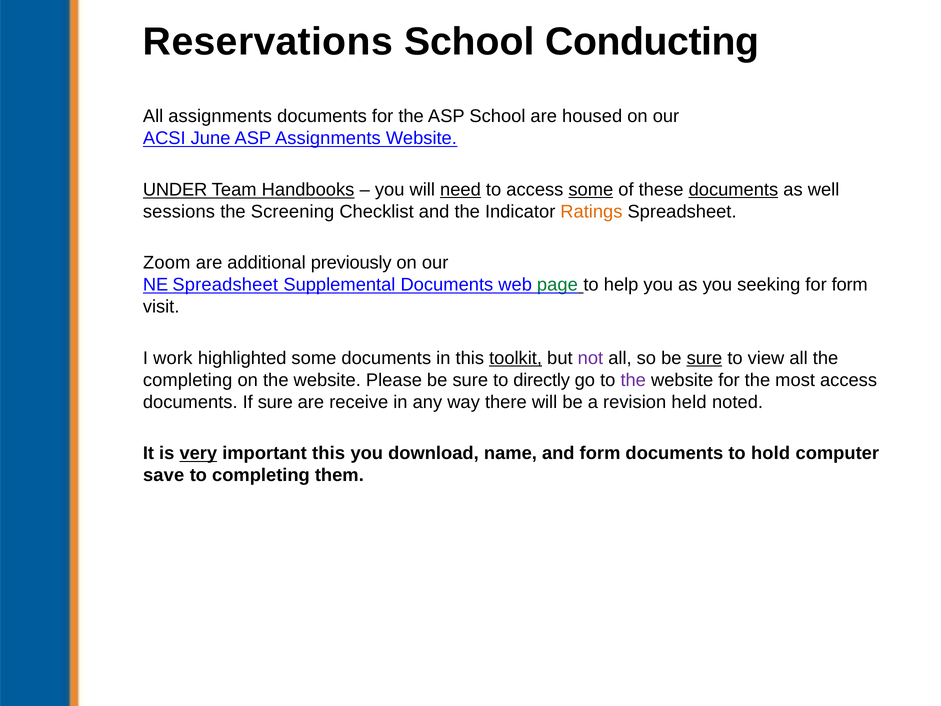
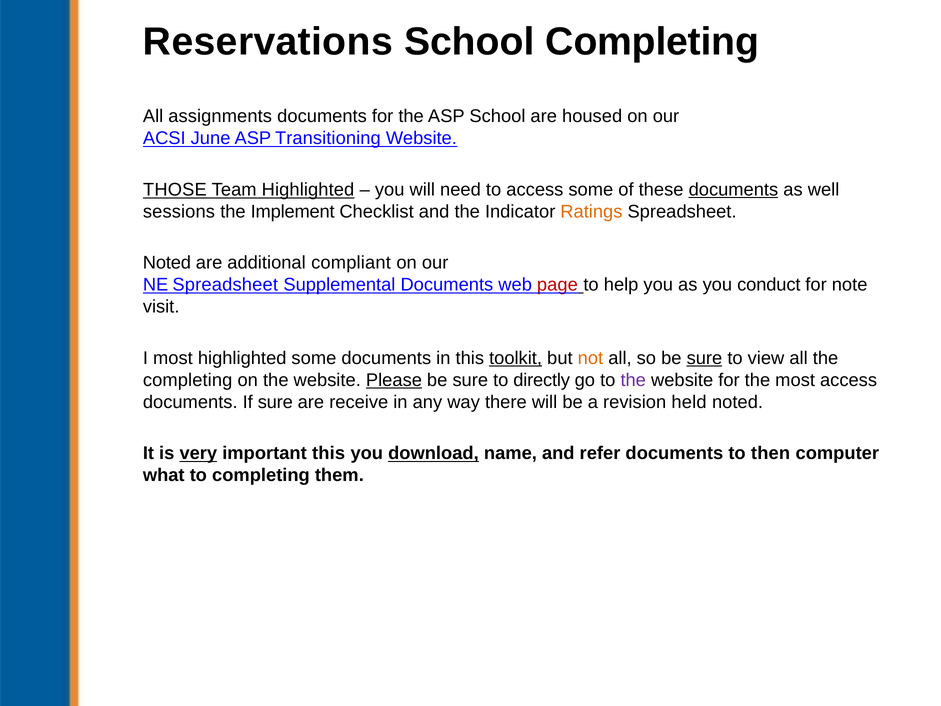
School Conducting: Conducting -> Completing (652, 42)
ASP Assignments: Assignments -> Transitioning (328, 138)
UNDER: UNDER -> THOSE (175, 190)
Team Handbooks: Handbooks -> Highlighted (308, 190)
need underline: present -> none (460, 190)
some underline: present -> none (591, 190)
Screening: Screening -> Implement (293, 212)
Zoom: Zoom -> Noted (167, 263)
previously: previously -> compliant (351, 263)
page colour: green -> red (557, 285)
seeking: seeking -> conduct (769, 285)
for form: form -> note (850, 285)
I work: work -> most (173, 358)
not colour: purple -> orange (590, 358)
Please underline: none -> present (394, 380)
download underline: none -> present (433, 453)
and form: form -> refer (600, 453)
hold: hold -> then (771, 453)
save: save -> what (164, 475)
